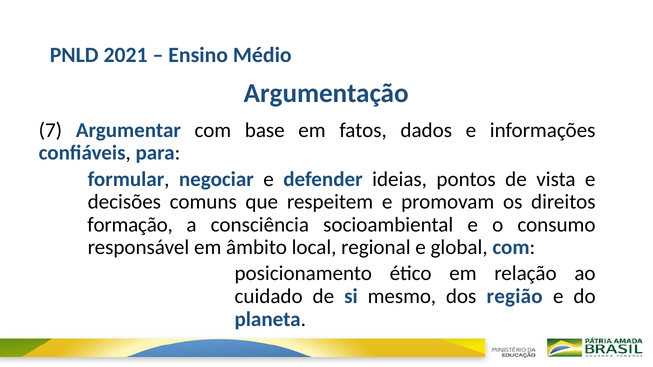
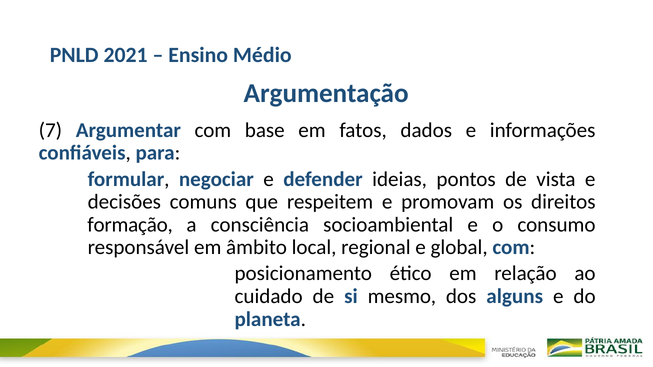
região: região -> alguns (515, 297)
